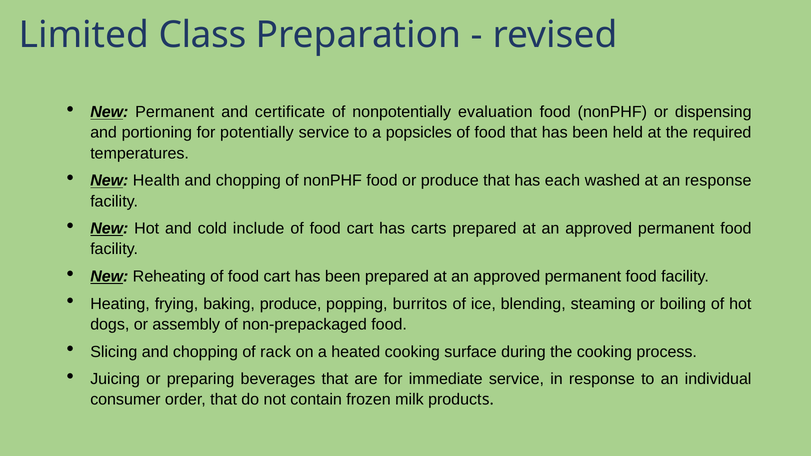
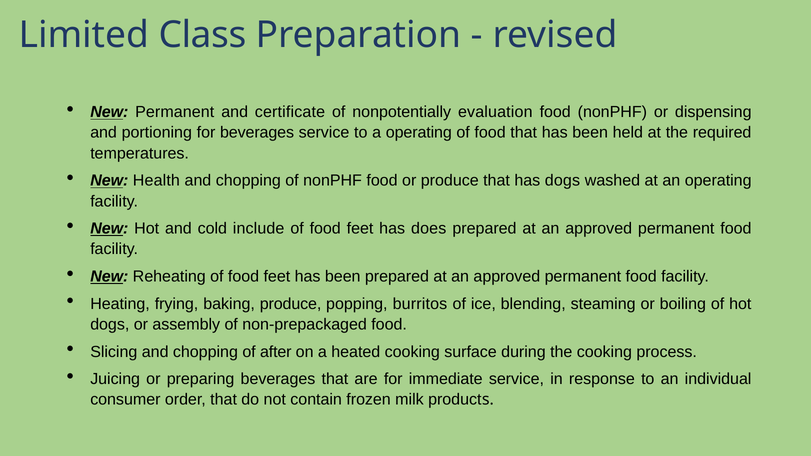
for potentially: potentially -> beverages (257, 133)
a popsicles: popsicles -> operating (419, 133)
has each: each -> dogs (562, 181)
an response: response -> operating (718, 181)
cart: cart -> feet (360, 229)
carts: carts -> does (429, 229)
Reheating of food cart: cart -> feet (277, 277)
rack: rack -> after (276, 352)
